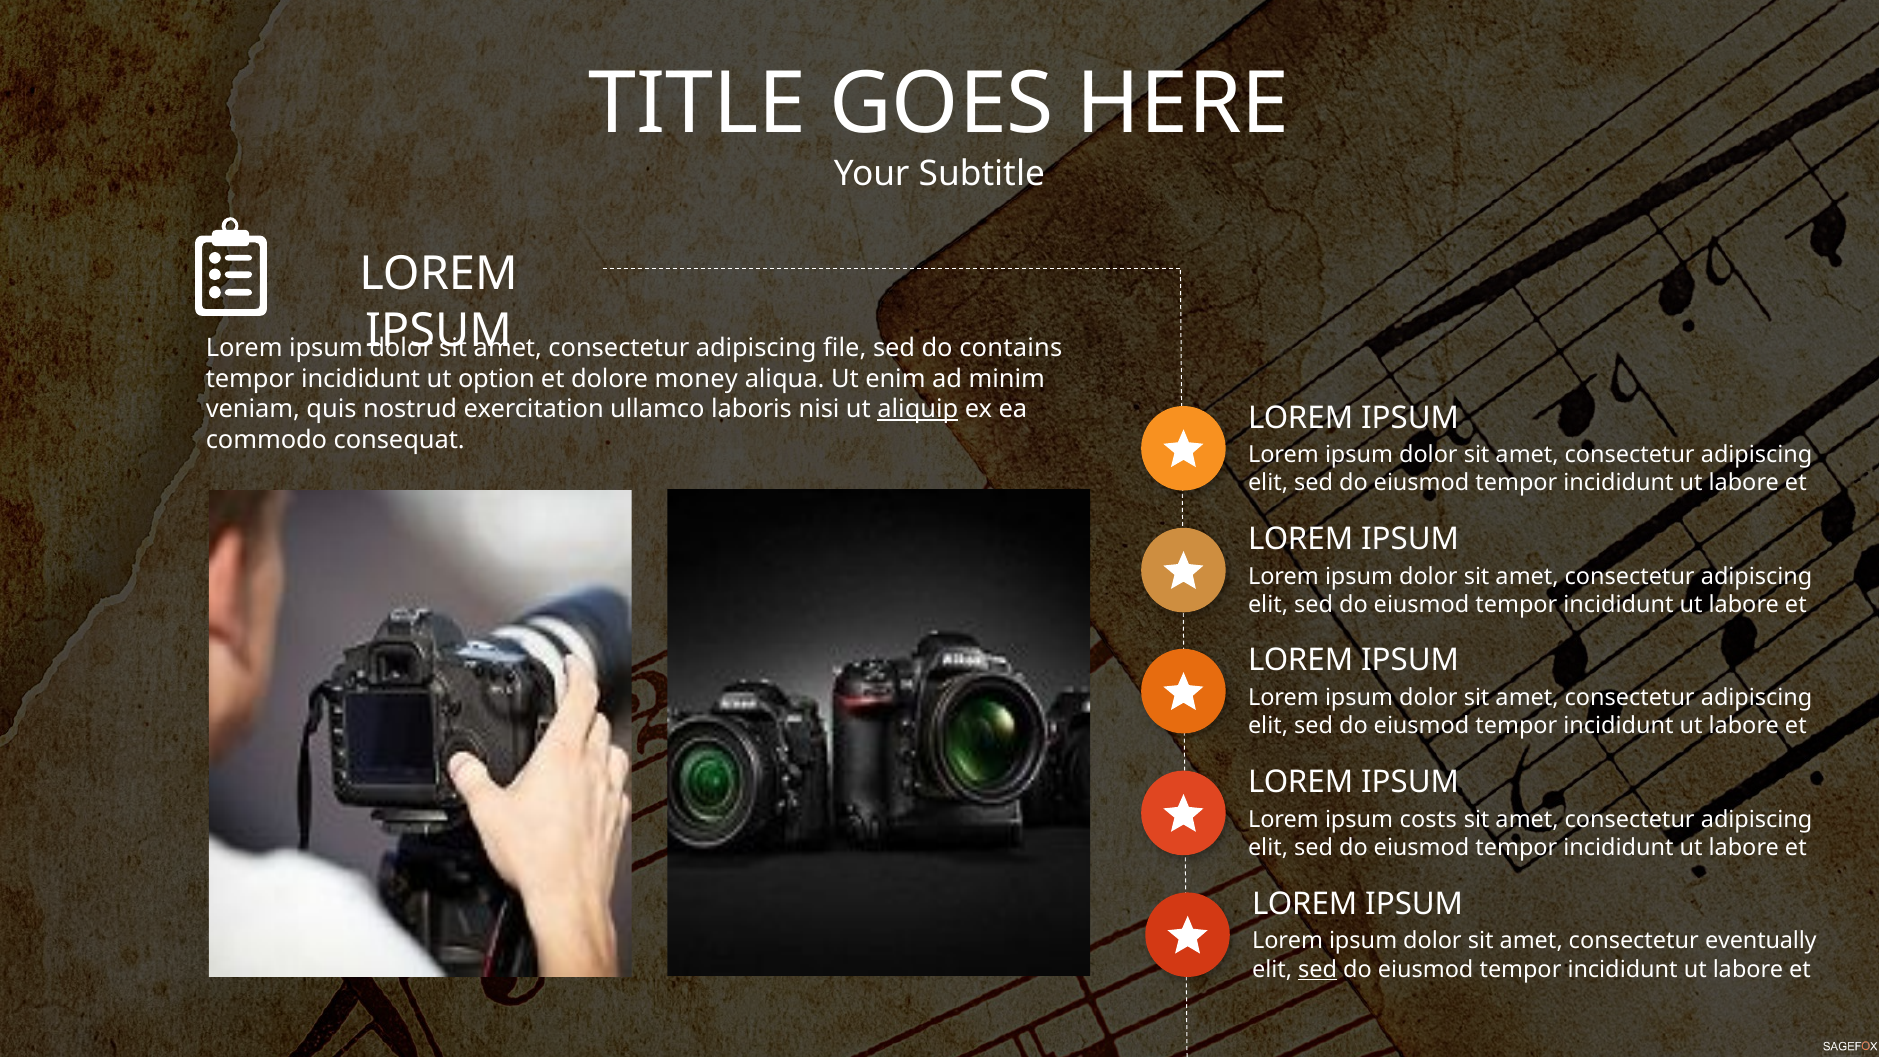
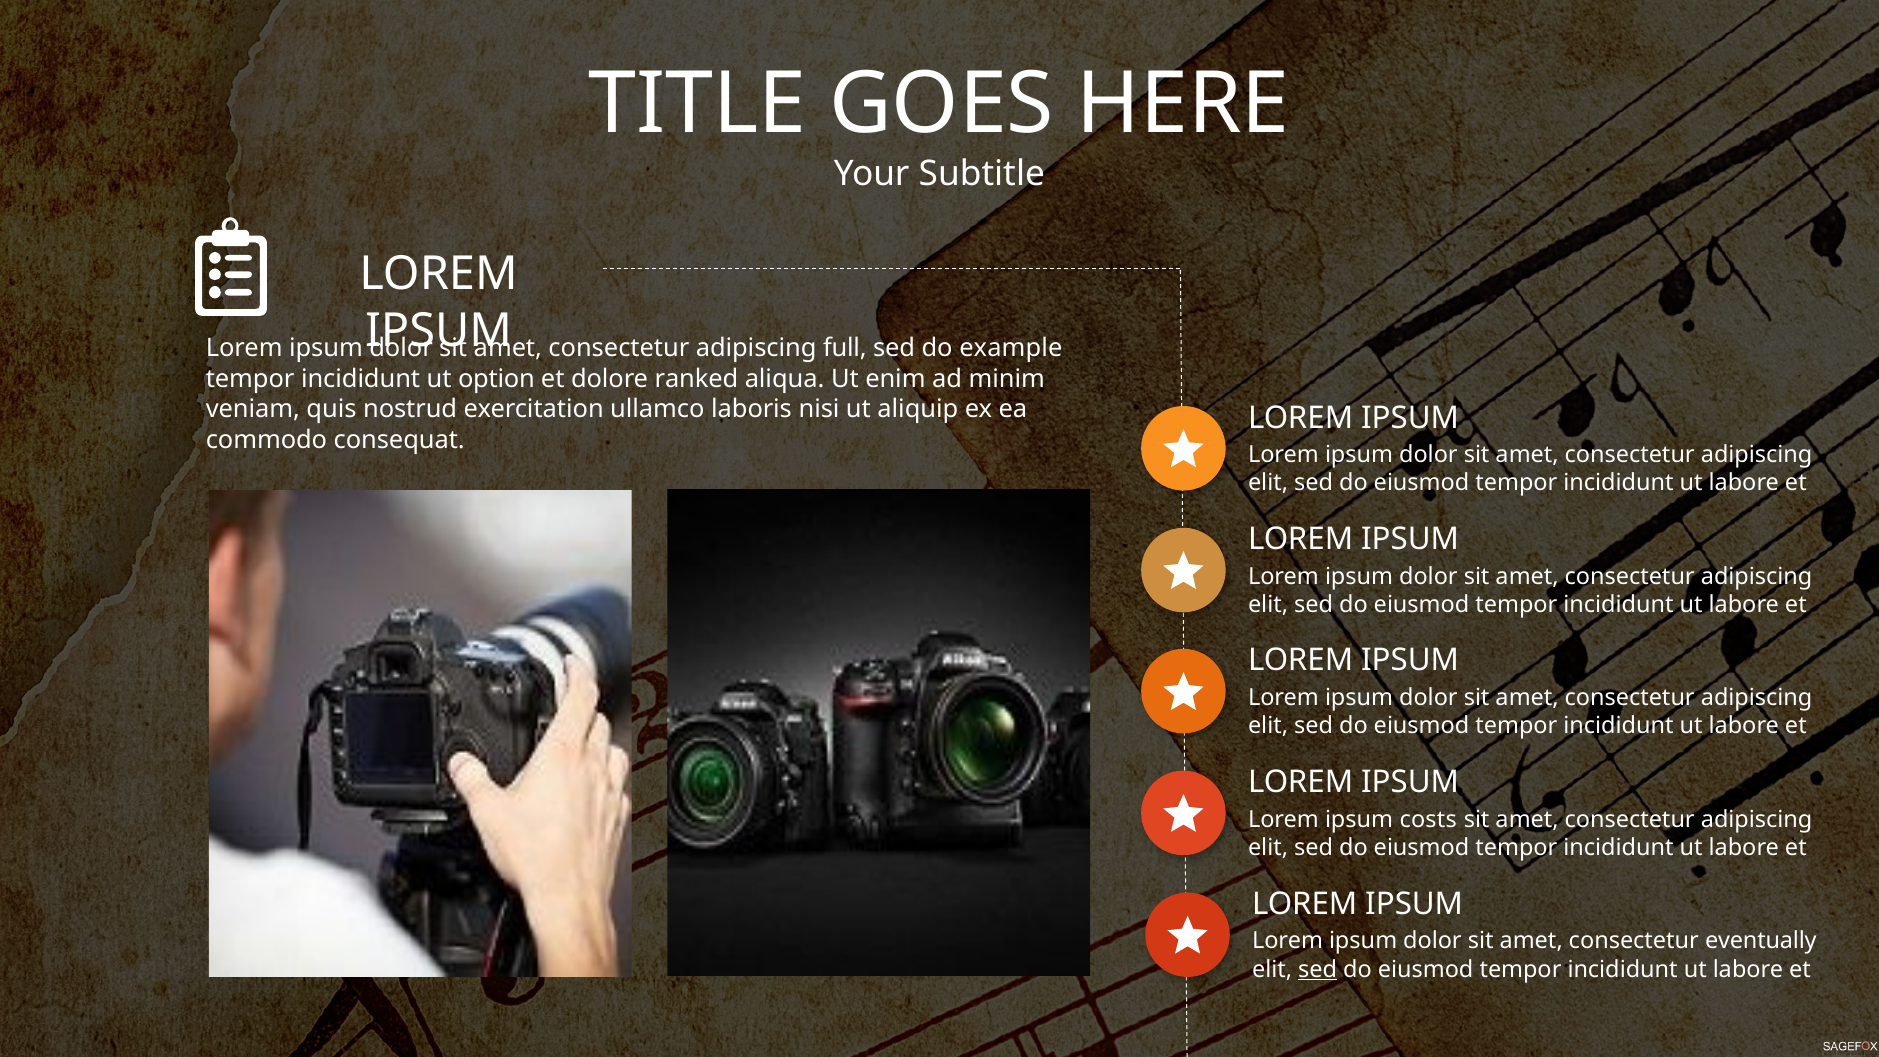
file: file -> full (845, 348)
contains: contains -> example (1011, 348)
money: money -> ranked (696, 379)
aliquip underline: present -> none (918, 409)
